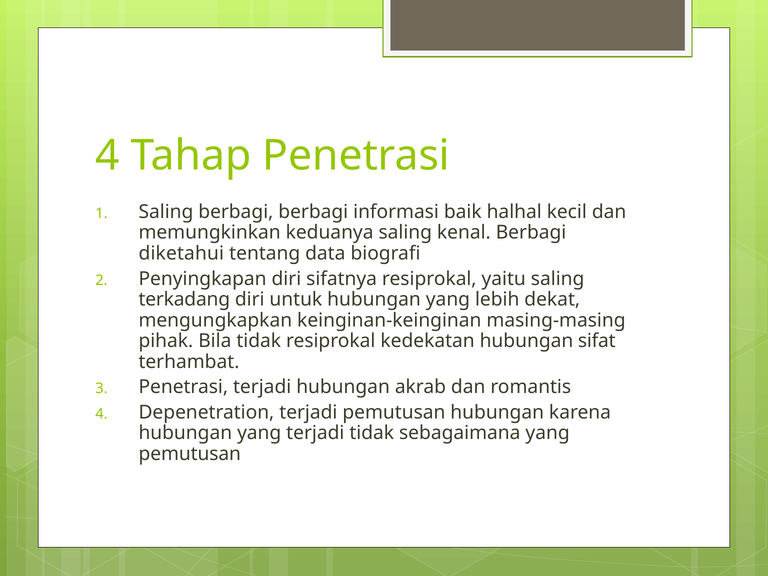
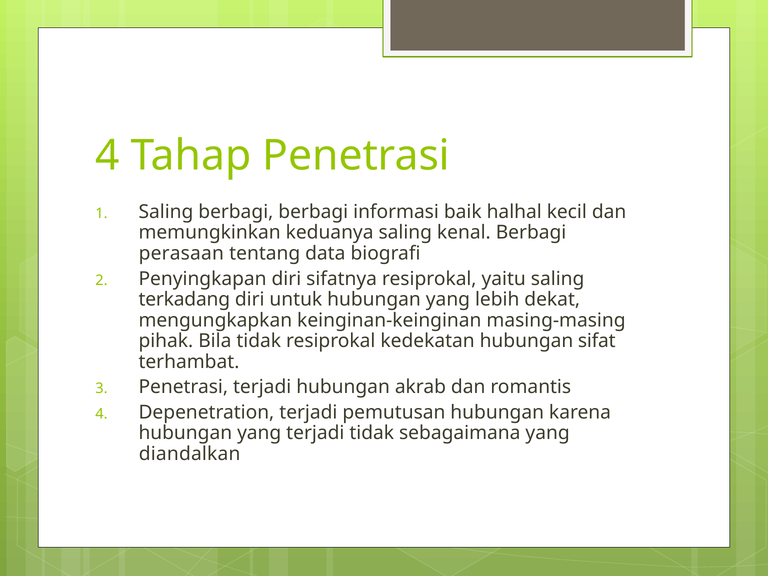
diketahui: diketahui -> perasaan (181, 253)
pemutusan: pemutusan -> diandalkan (190, 454)
